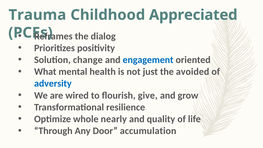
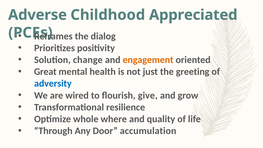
Trauma: Trauma -> Adverse (38, 15)
engagement colour: blue -> orange (148, 60)
What: What -> Great (45, 72)
avoided: avoided -> greeting (193, 72)
nearly: nearly -> where (114, 119)
